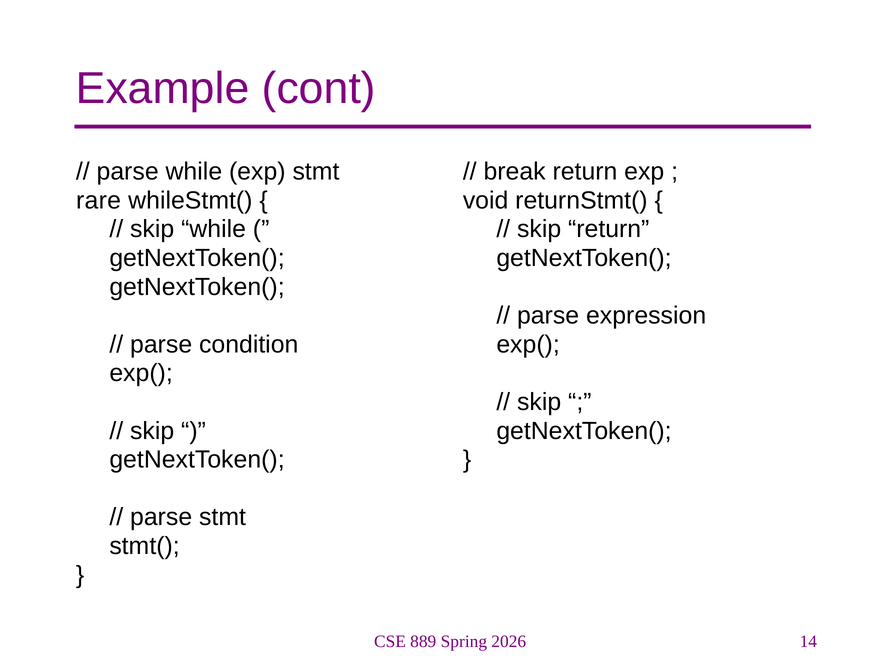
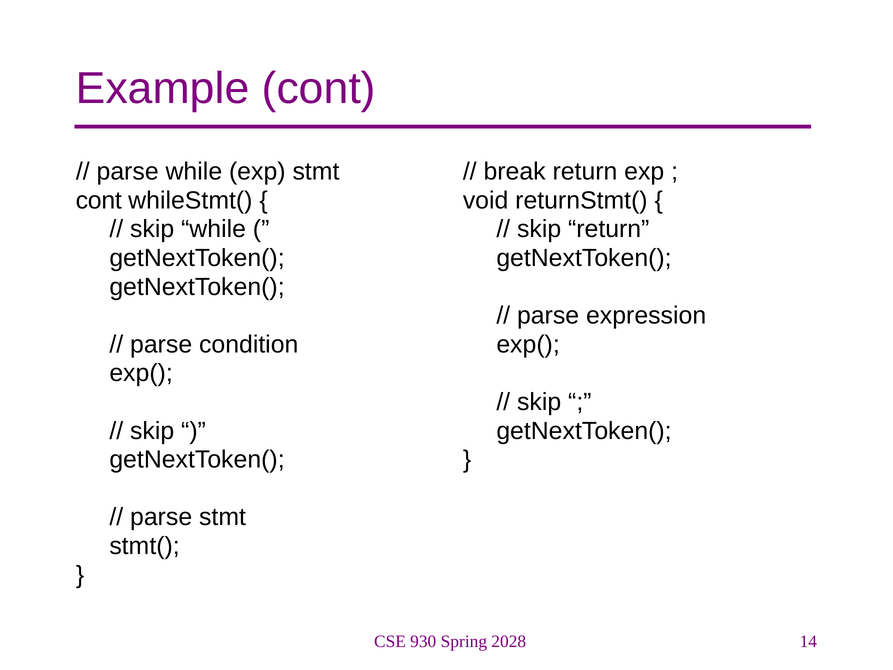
rare: rare -> cont (99, 200)
889: 889 -> 930 (423, 641)
2026: 2026 -> 2028 (509, 641)
